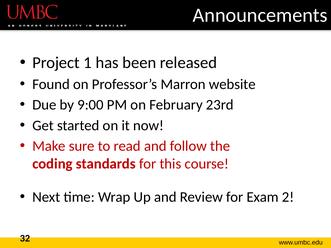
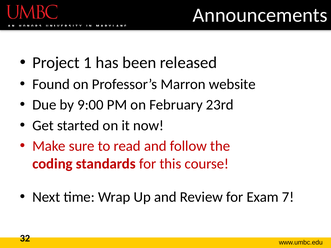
2: 2 -> 7 (288, 197)
